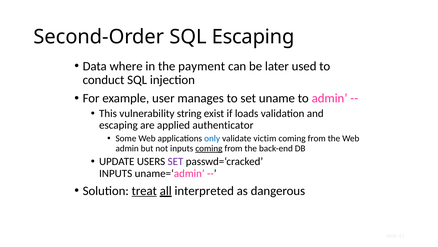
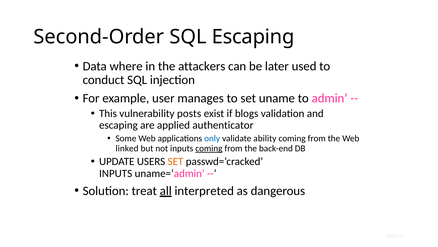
payment: payment -> attackers (202, 66)
string: string -> posts (189, 113)
loads: loads -> blogs (247, 113)
victim: victim -> ability (265, 138)
admin: admin -> linked (127, 148)
SET colour: purple -> orange (175, 161)
treat underline: present -> none (144, 190)
